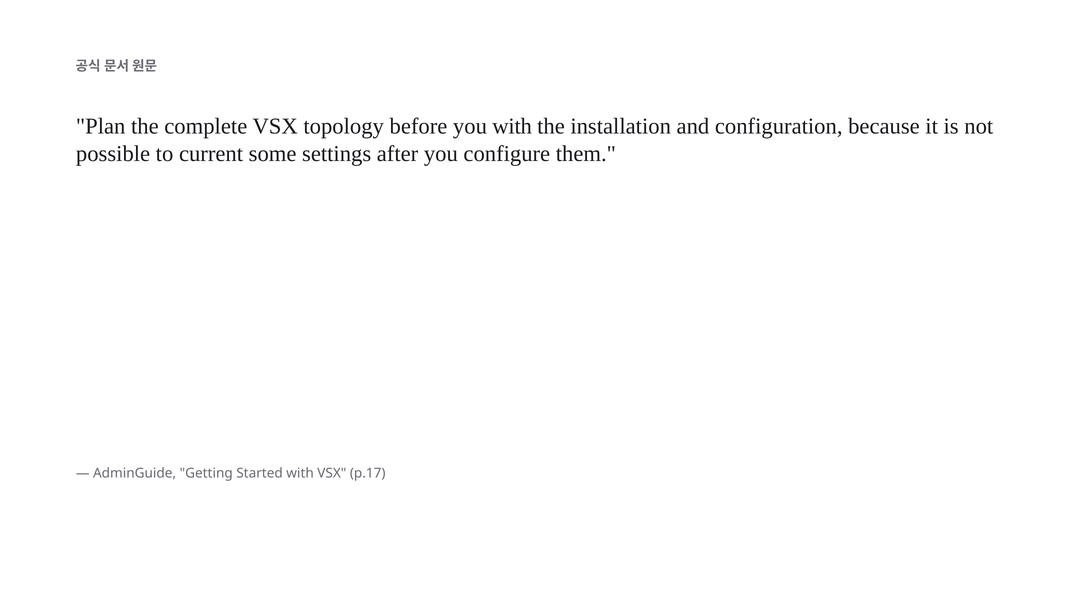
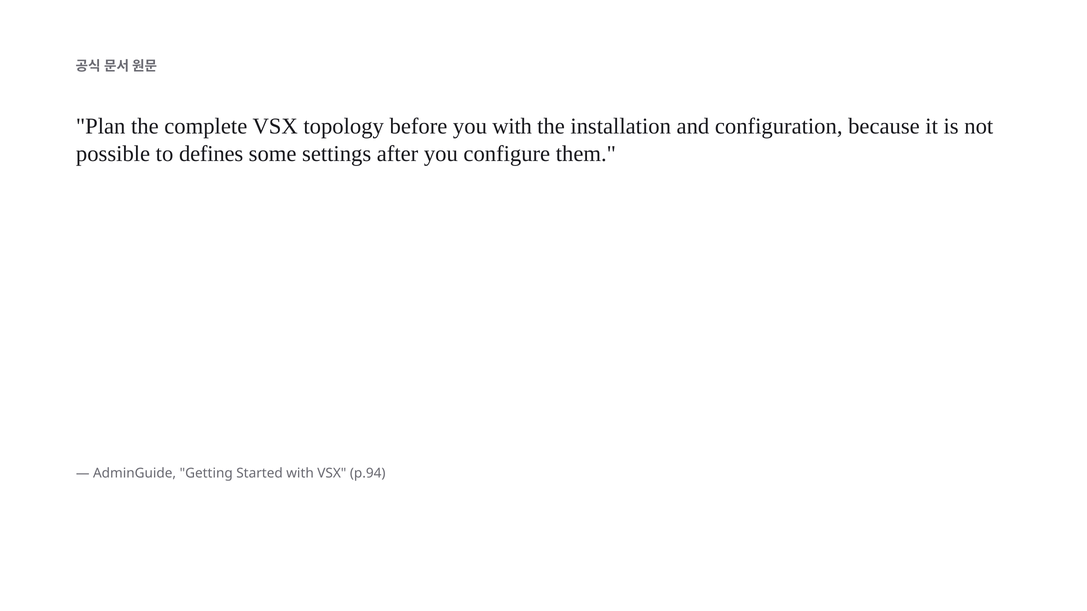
current: current -> defines (211, 154)
p.17: p.17 -> p.94 (368, 474)
